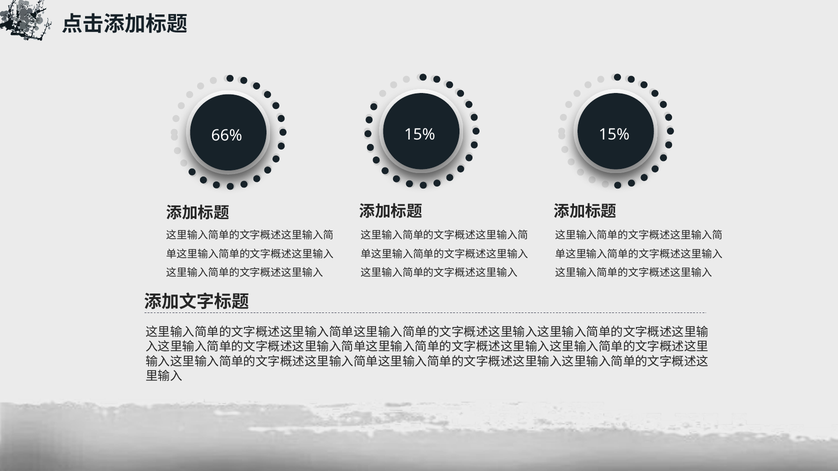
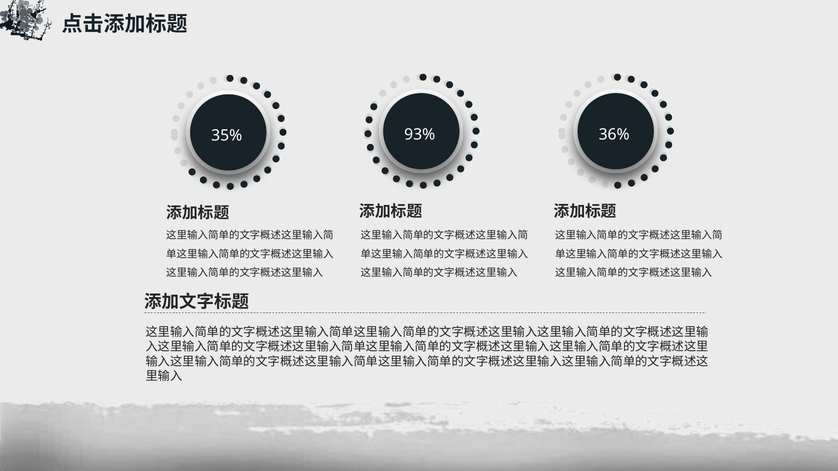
15%: 15% -> 93% (420, 135)
15%: 15% -> 36% (614, 135)
66%: 66% -> 35% (227, 136)
